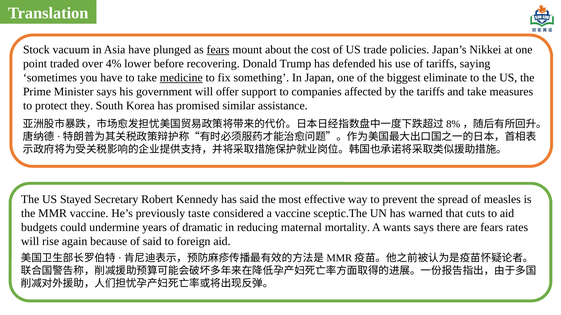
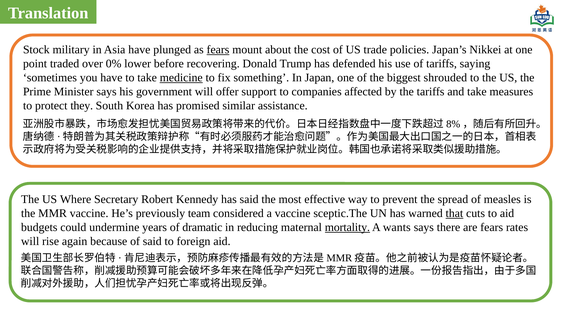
vacuum: vacuum -> military (71, 50)
4%: 4% -> 0% (114, 64)
eliminate: eliminate -> shrouded (445, 78)
Stayed: Stayed -> Where (76, 200)
taste: taste -> team (199, 214)
that underline: none -> present (454, 214)
mortality underline: none -> present (347, 228)
